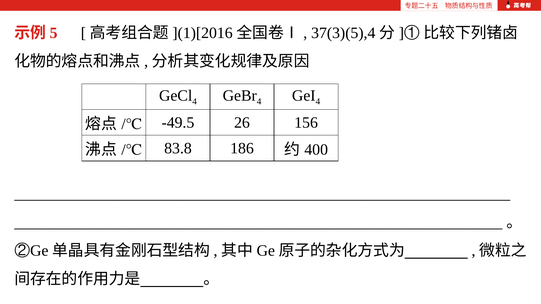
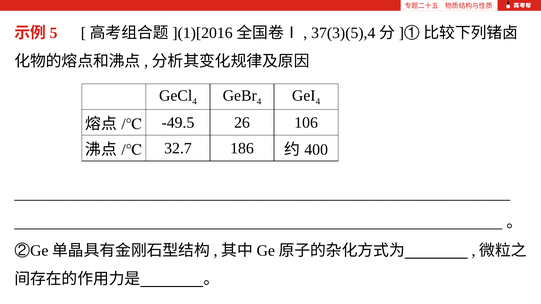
156: 156 -> 106 (306, 123)
83.8: 83.8 -> 32.7 (178, 148)
